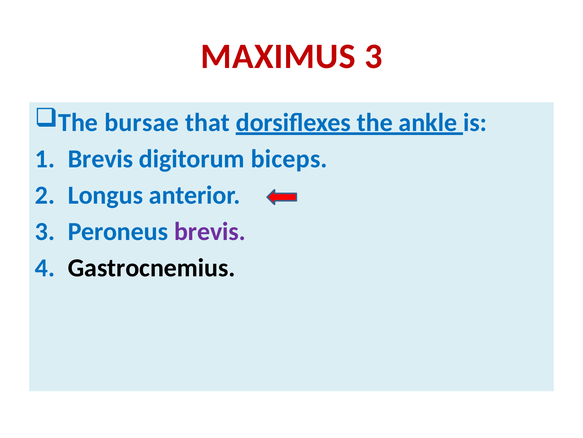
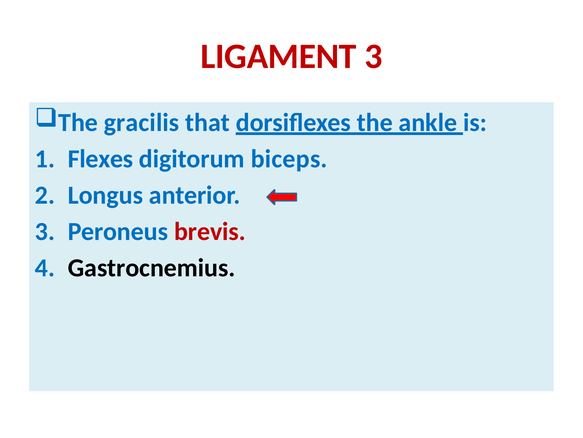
MAXIMUS: MAXIMUS -> LIGAMENT (278, 56)
bursae: bursae -> gracilis (142, 122)
Brevis: Brevis -> Flexes (101, 159)
brevis colour: purple -> red (210, 231)
